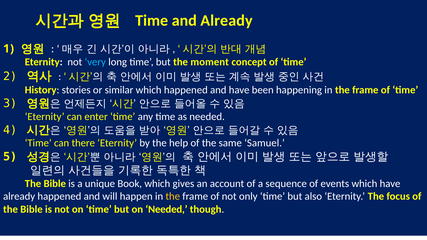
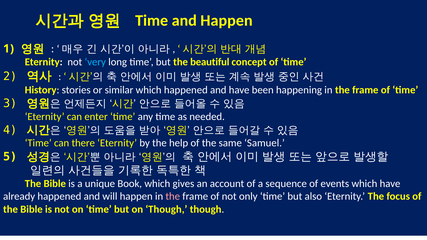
and Already: Already -> Happen (227, 20)
moment: moment -> beautiful (210, 62)
the colour: yellow -> pink (173, 197)
on Needed: Needed -> Though (166, 209)
